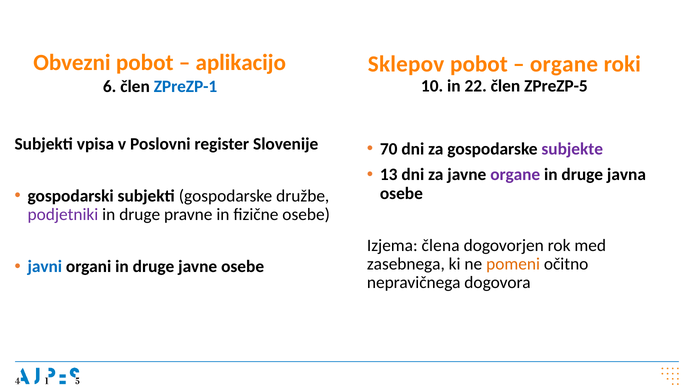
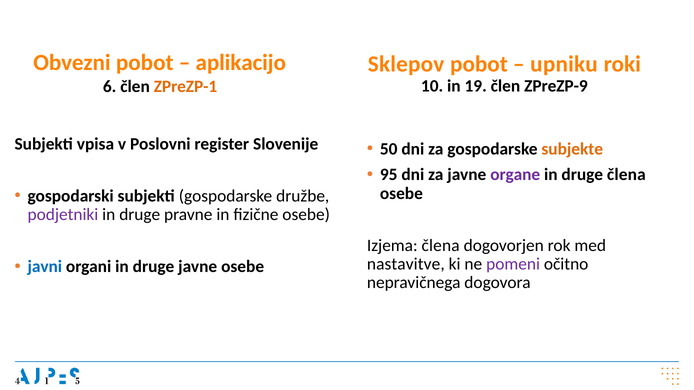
organe: organe -> upniku (564, 64)
22: 22 -> 19 (476, 86)
ZPreZP-5: ZPreZP-5 -> ZPreZP-9 (556, 86)
ZPreZP-1 colour: blue -> orange (186, 86)
70: 70 -> 50 (389, 149)
subjekte colour: purple -> orange (572, 149)
13: 13 -> 95 (389, 175)
druge javna: javna -> člena (626, 175)
zasebnega: zasebnega -> nastavitve (406, 264)
pomeni colour: orange -> purple (513, 264)
